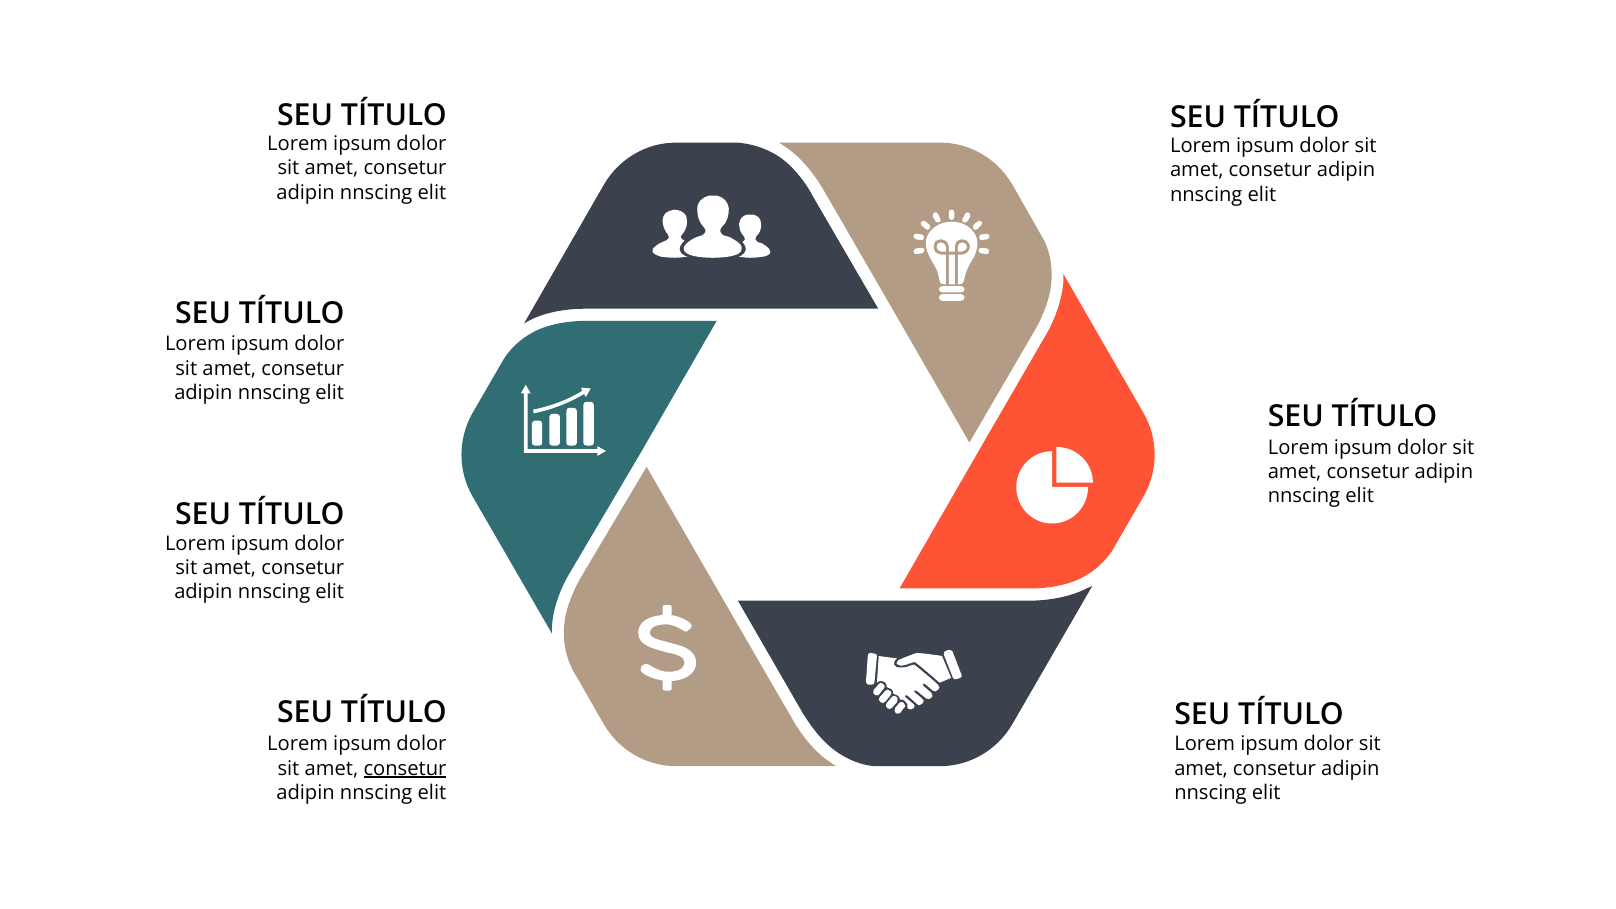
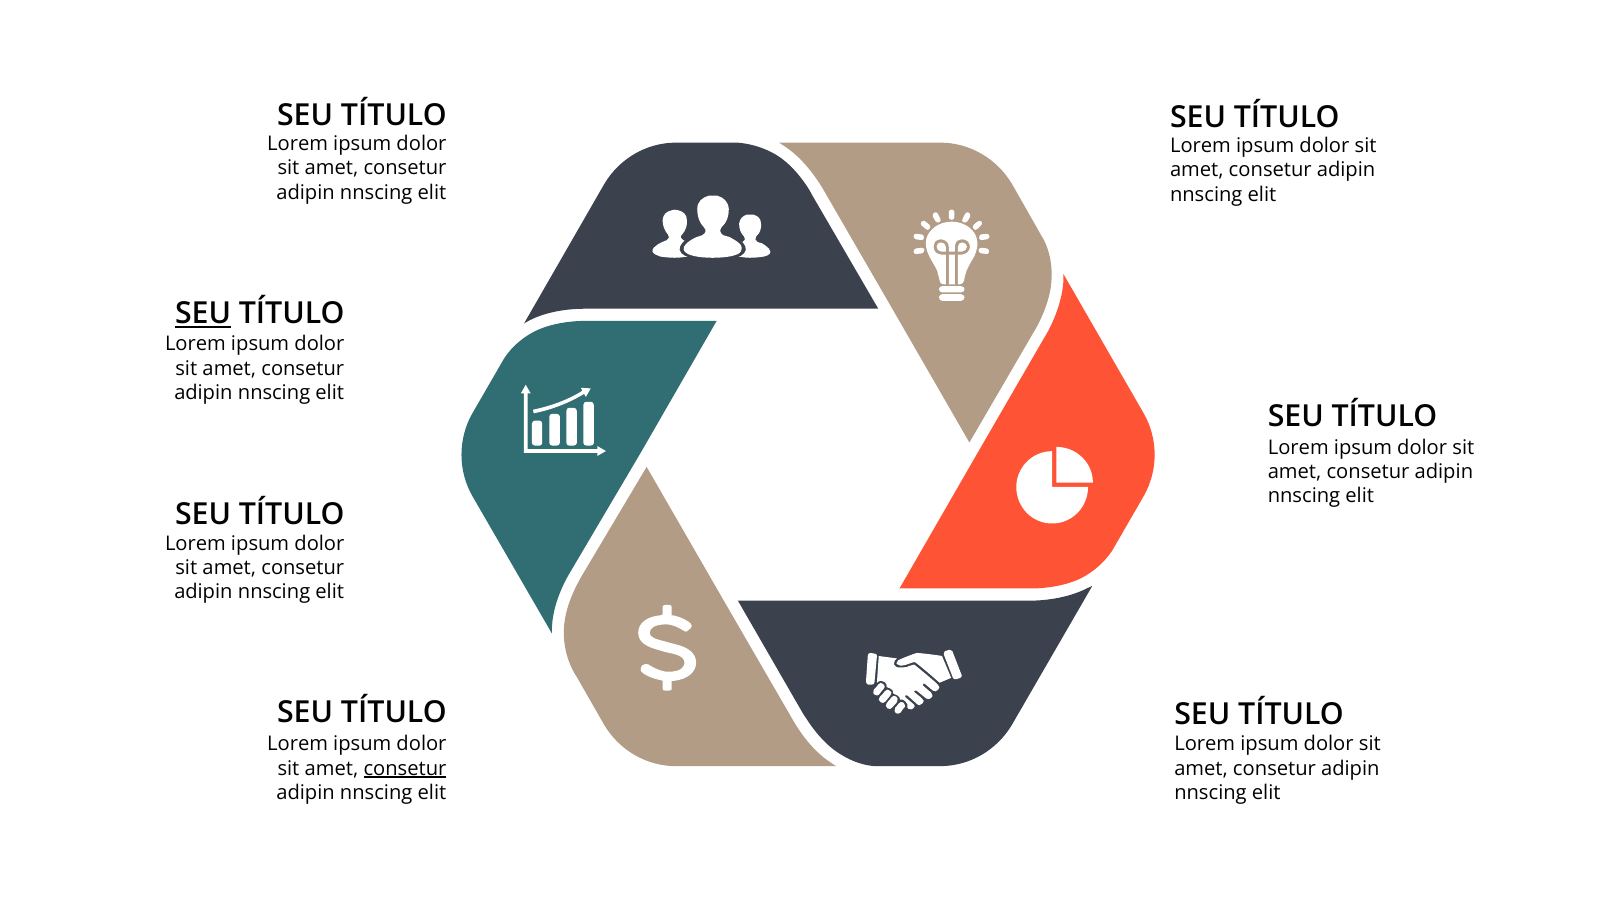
SEU underline: none -> present (203, 314)
